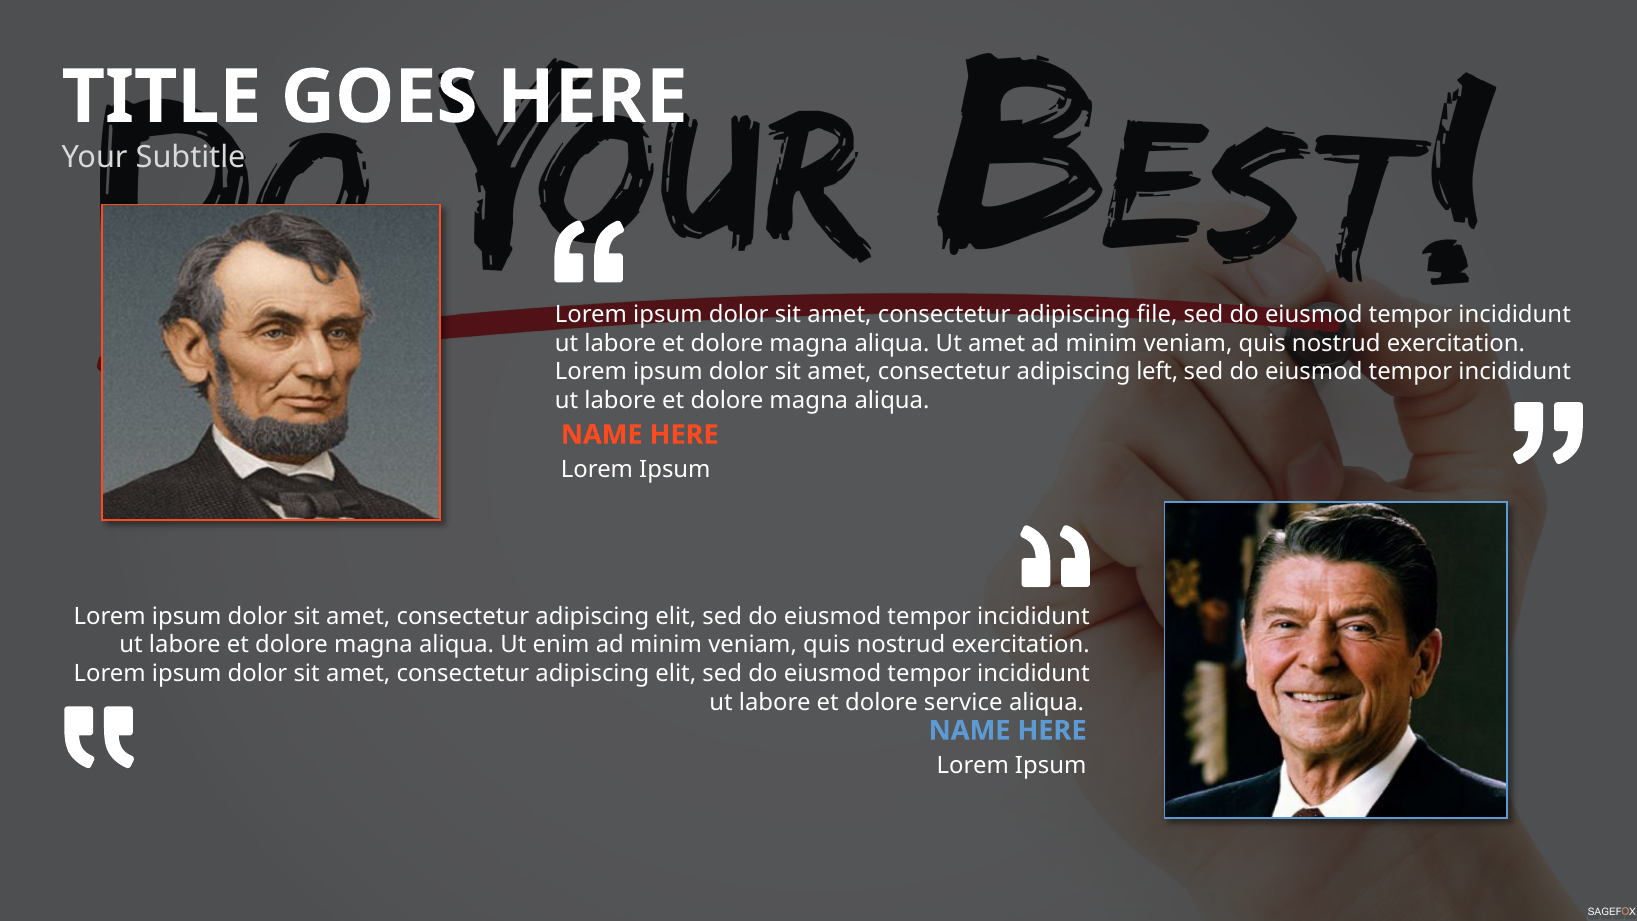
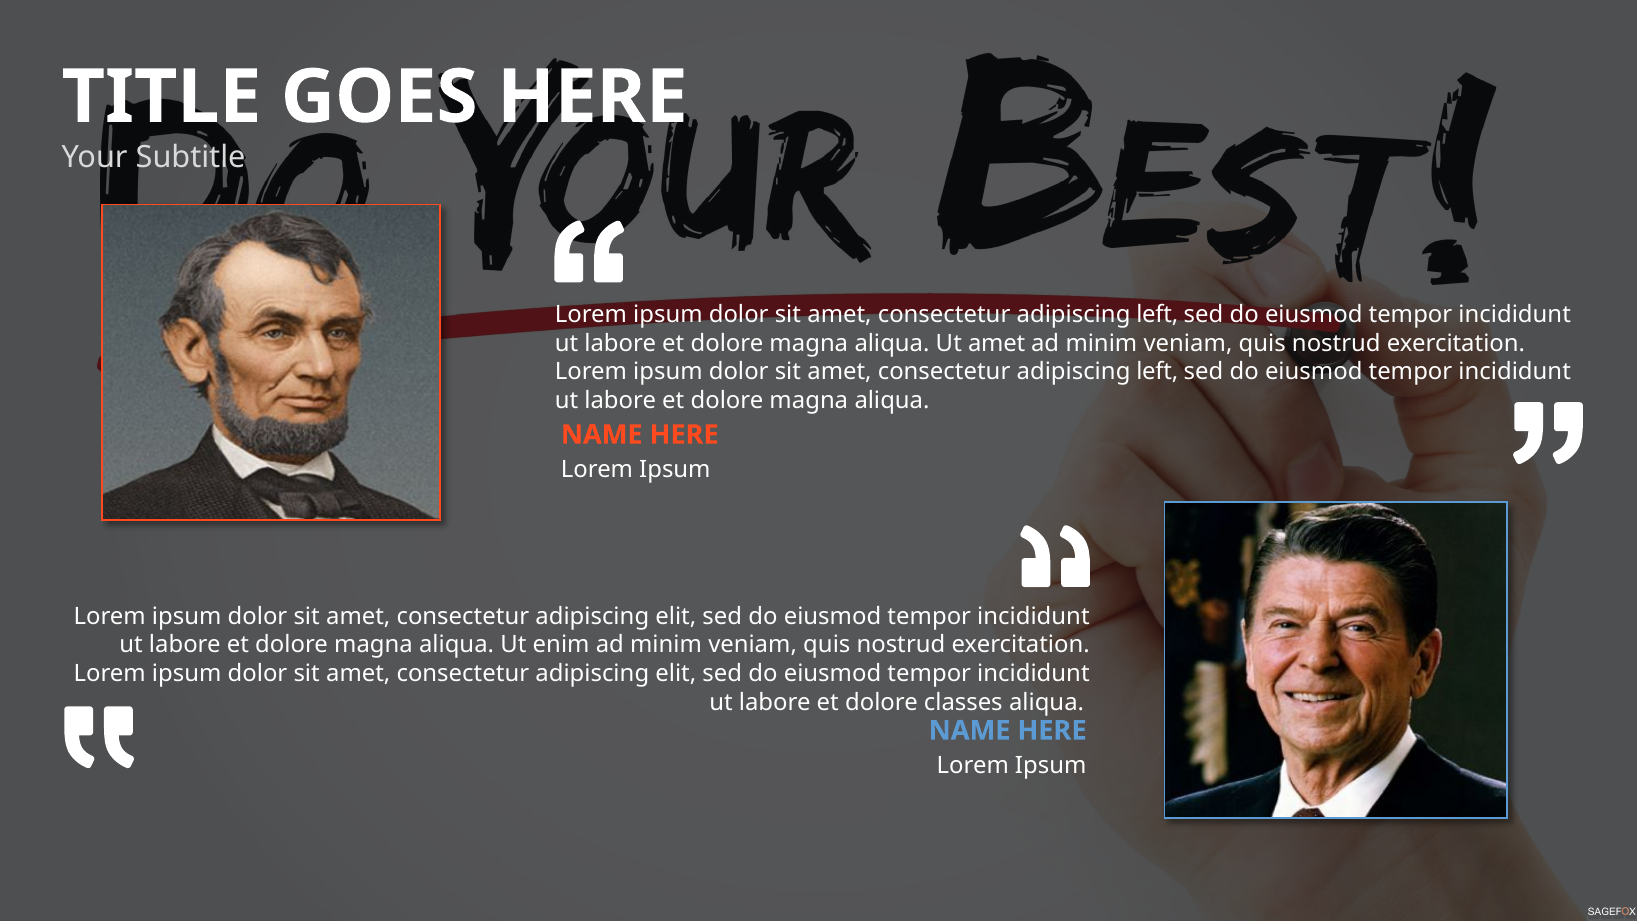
file: file -> left (1157, 315)
service: service -> classes (963, 702)
